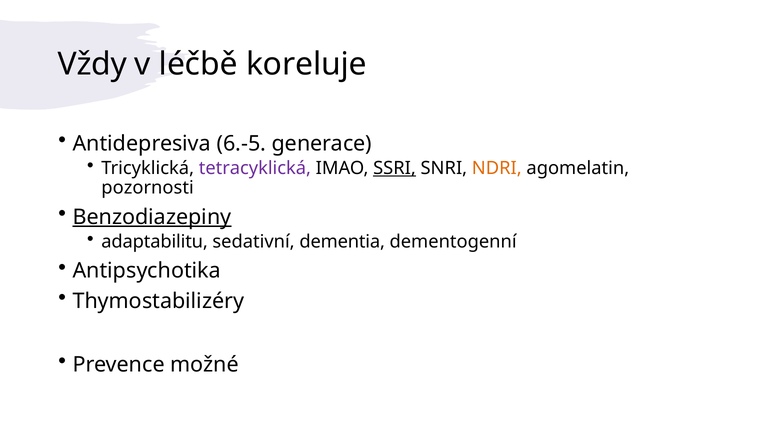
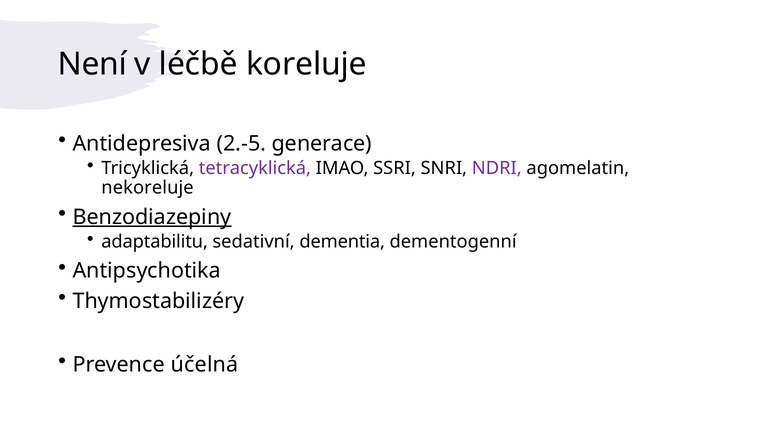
Vždy: Vždy -> Není (92, 64)
6.-5: 6.-5 -> 2.-5 (241, 144)
SSRI underline: present -> none (395, 168)
NDRI colour: orange -> purple (497, 168)
pozornosti: pozornosti -> nekoreluje (148, 188)
možné: možné -> účelná (204, 365)
